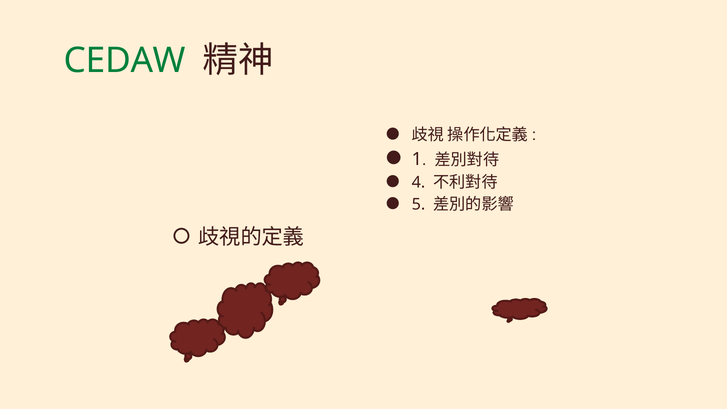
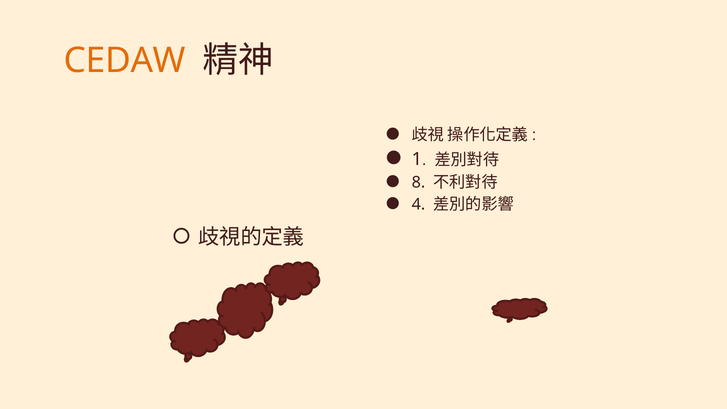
CEDAW colour: green -> orange (125, 61)
4: 4 -> 8 (418, 182)
5: 5 -> 4 (418, 205)
